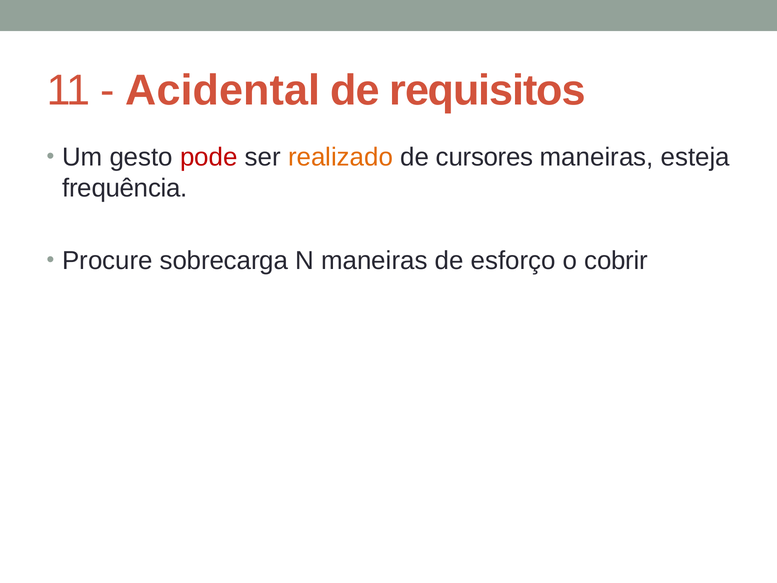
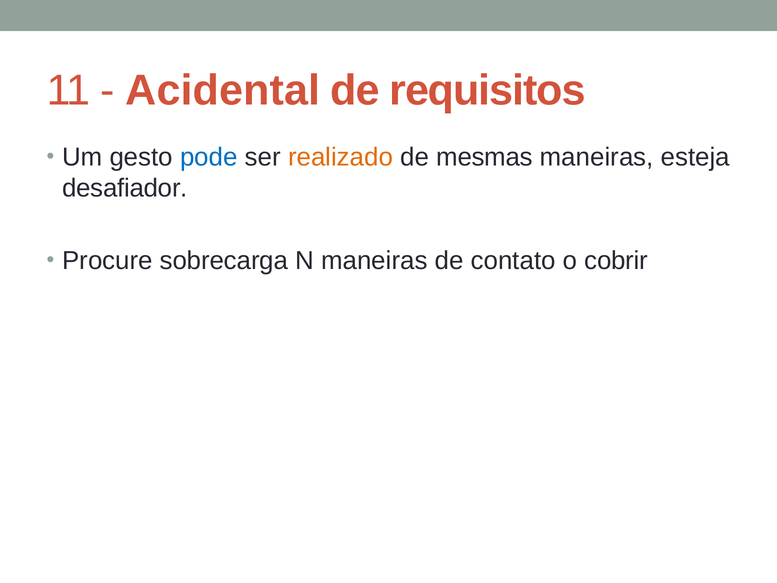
pode colour: red -> blue (209, 157)
cursores: cursores -> mesmas (485, 157)
frequência: frequência -> desafiador (125, 188)
esforço: esforço -> contato (513, 261)
